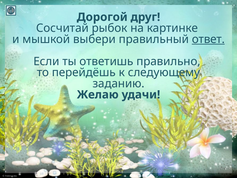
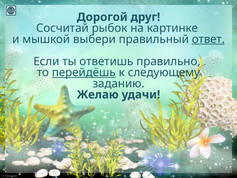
перейдёшь underline: none -> present (84, 72)
